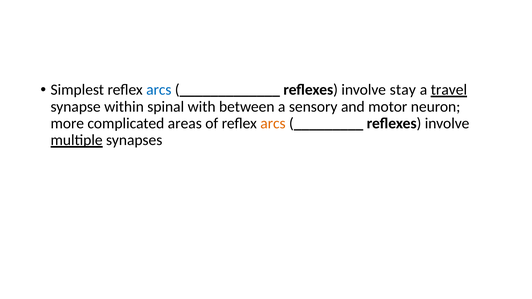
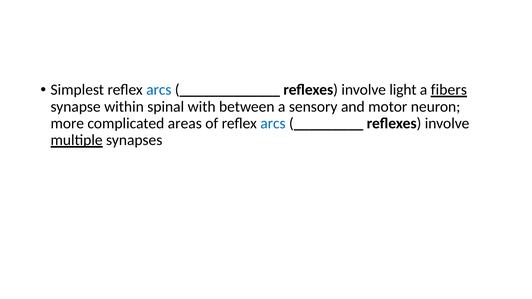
stay: stay -> light (403, 90)
travel: travel -> fibers (449, 90)
arcs colour: orange -> blue (273, 123)
